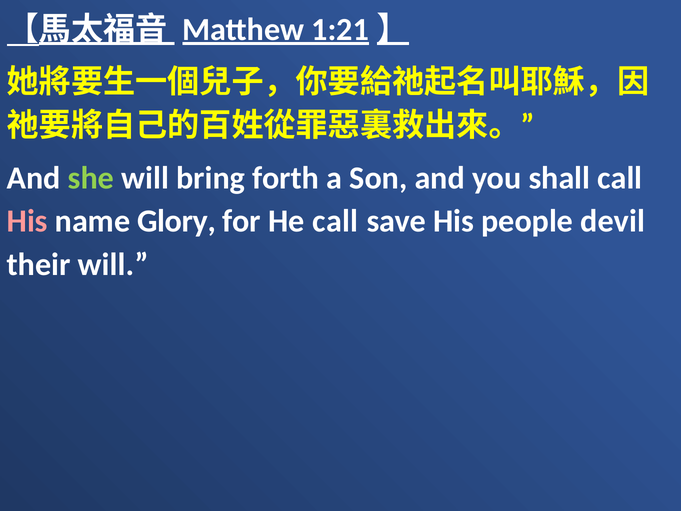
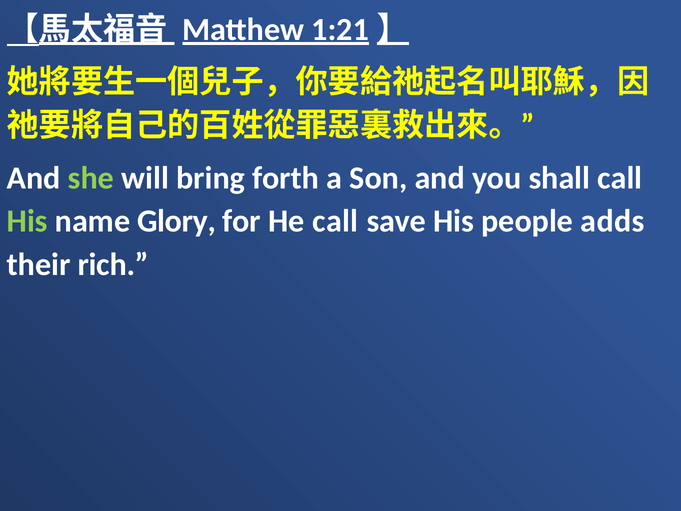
His colour: pink -> light green (27, 221)
devil: devil -> adds (612, 221)
their will: will -> rich (113, 264)
